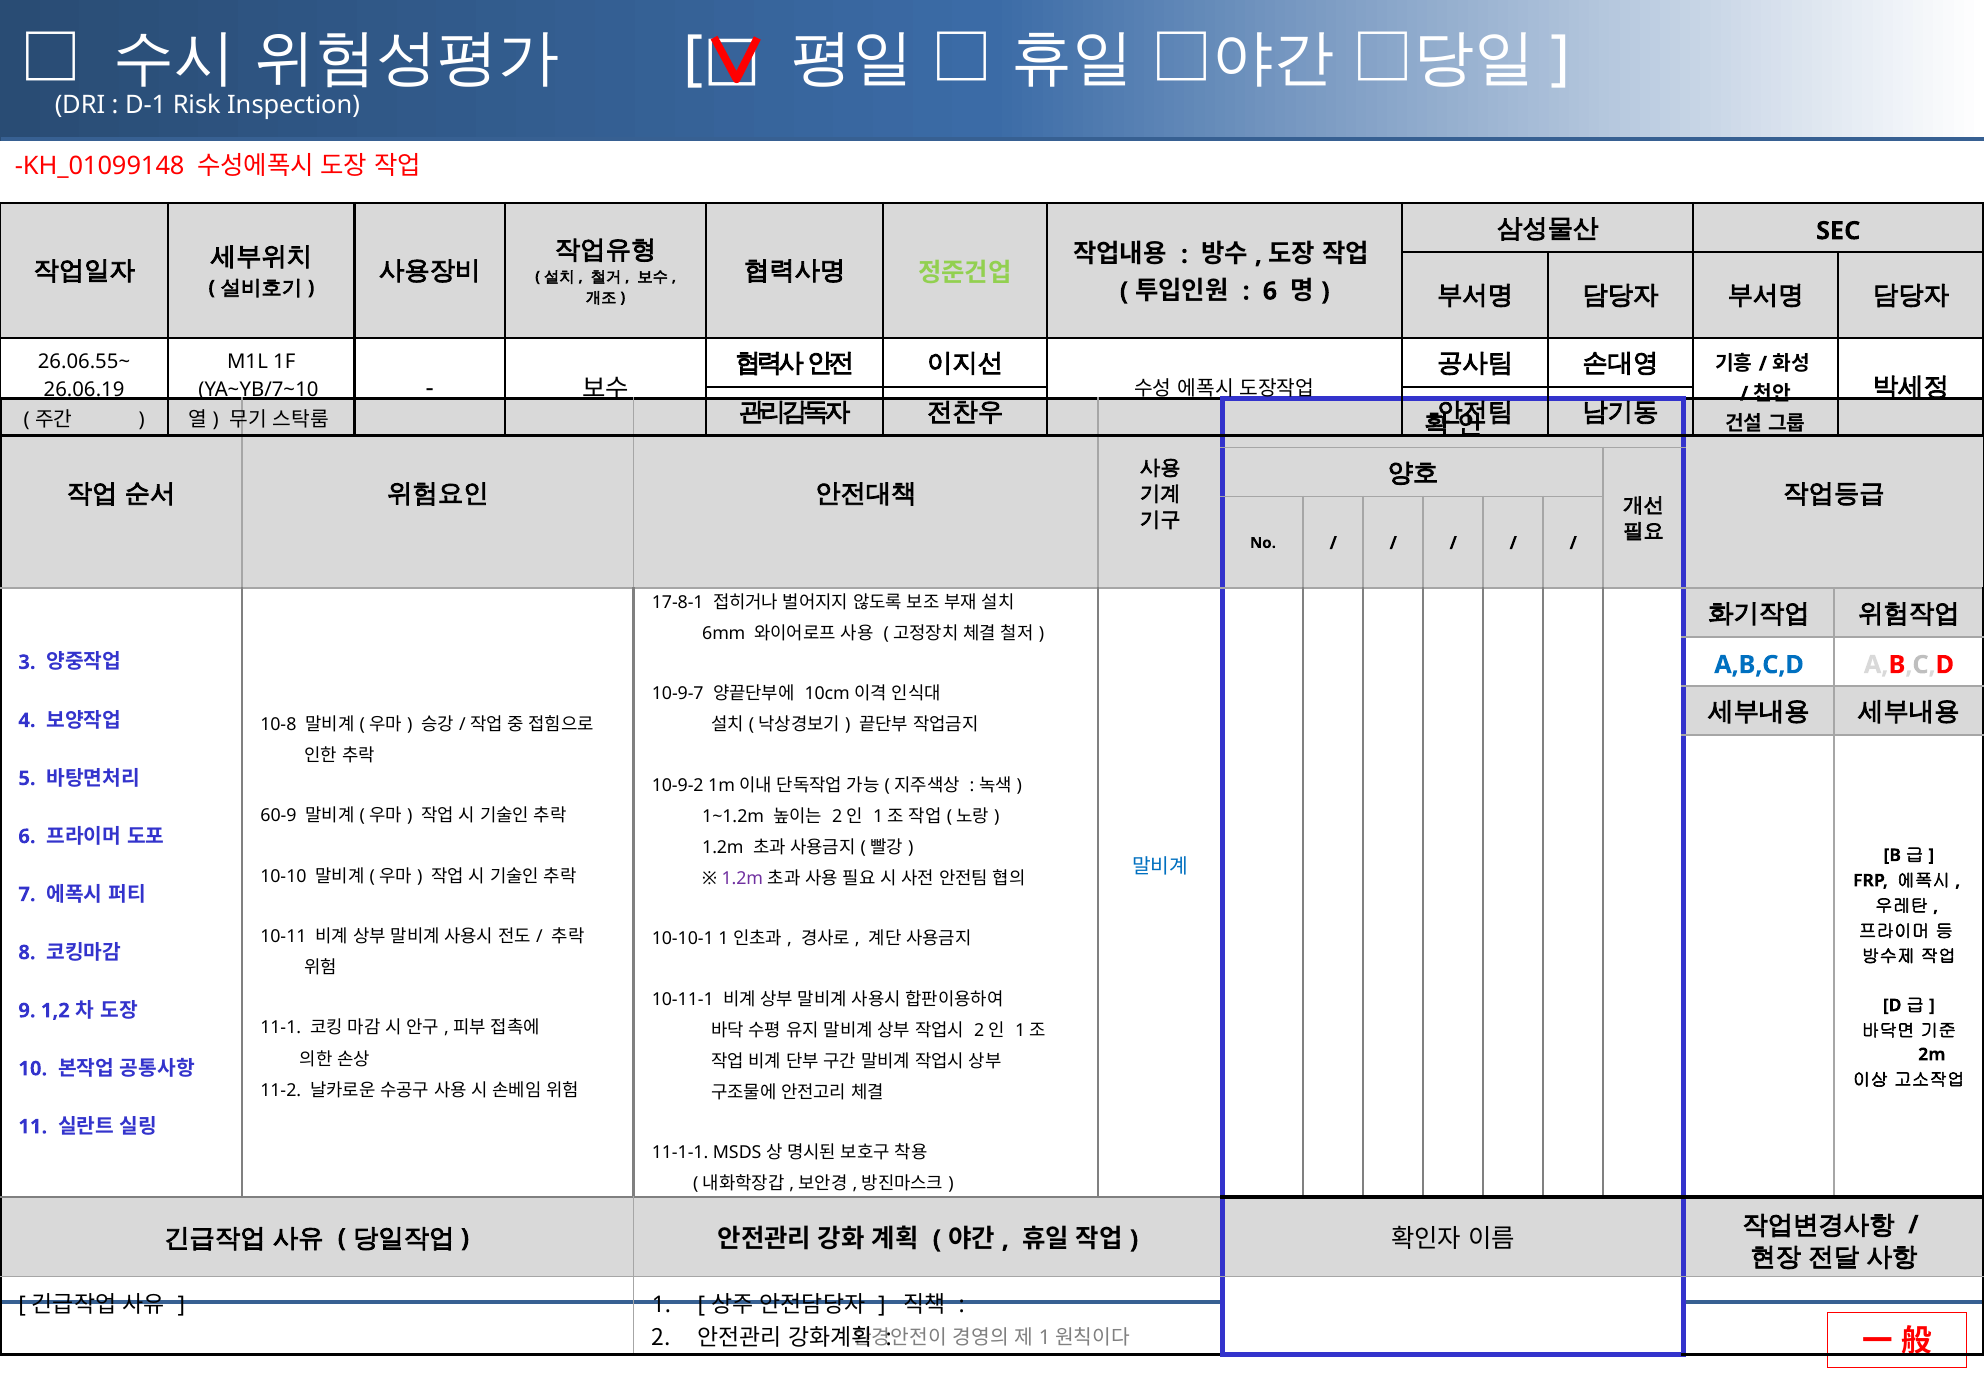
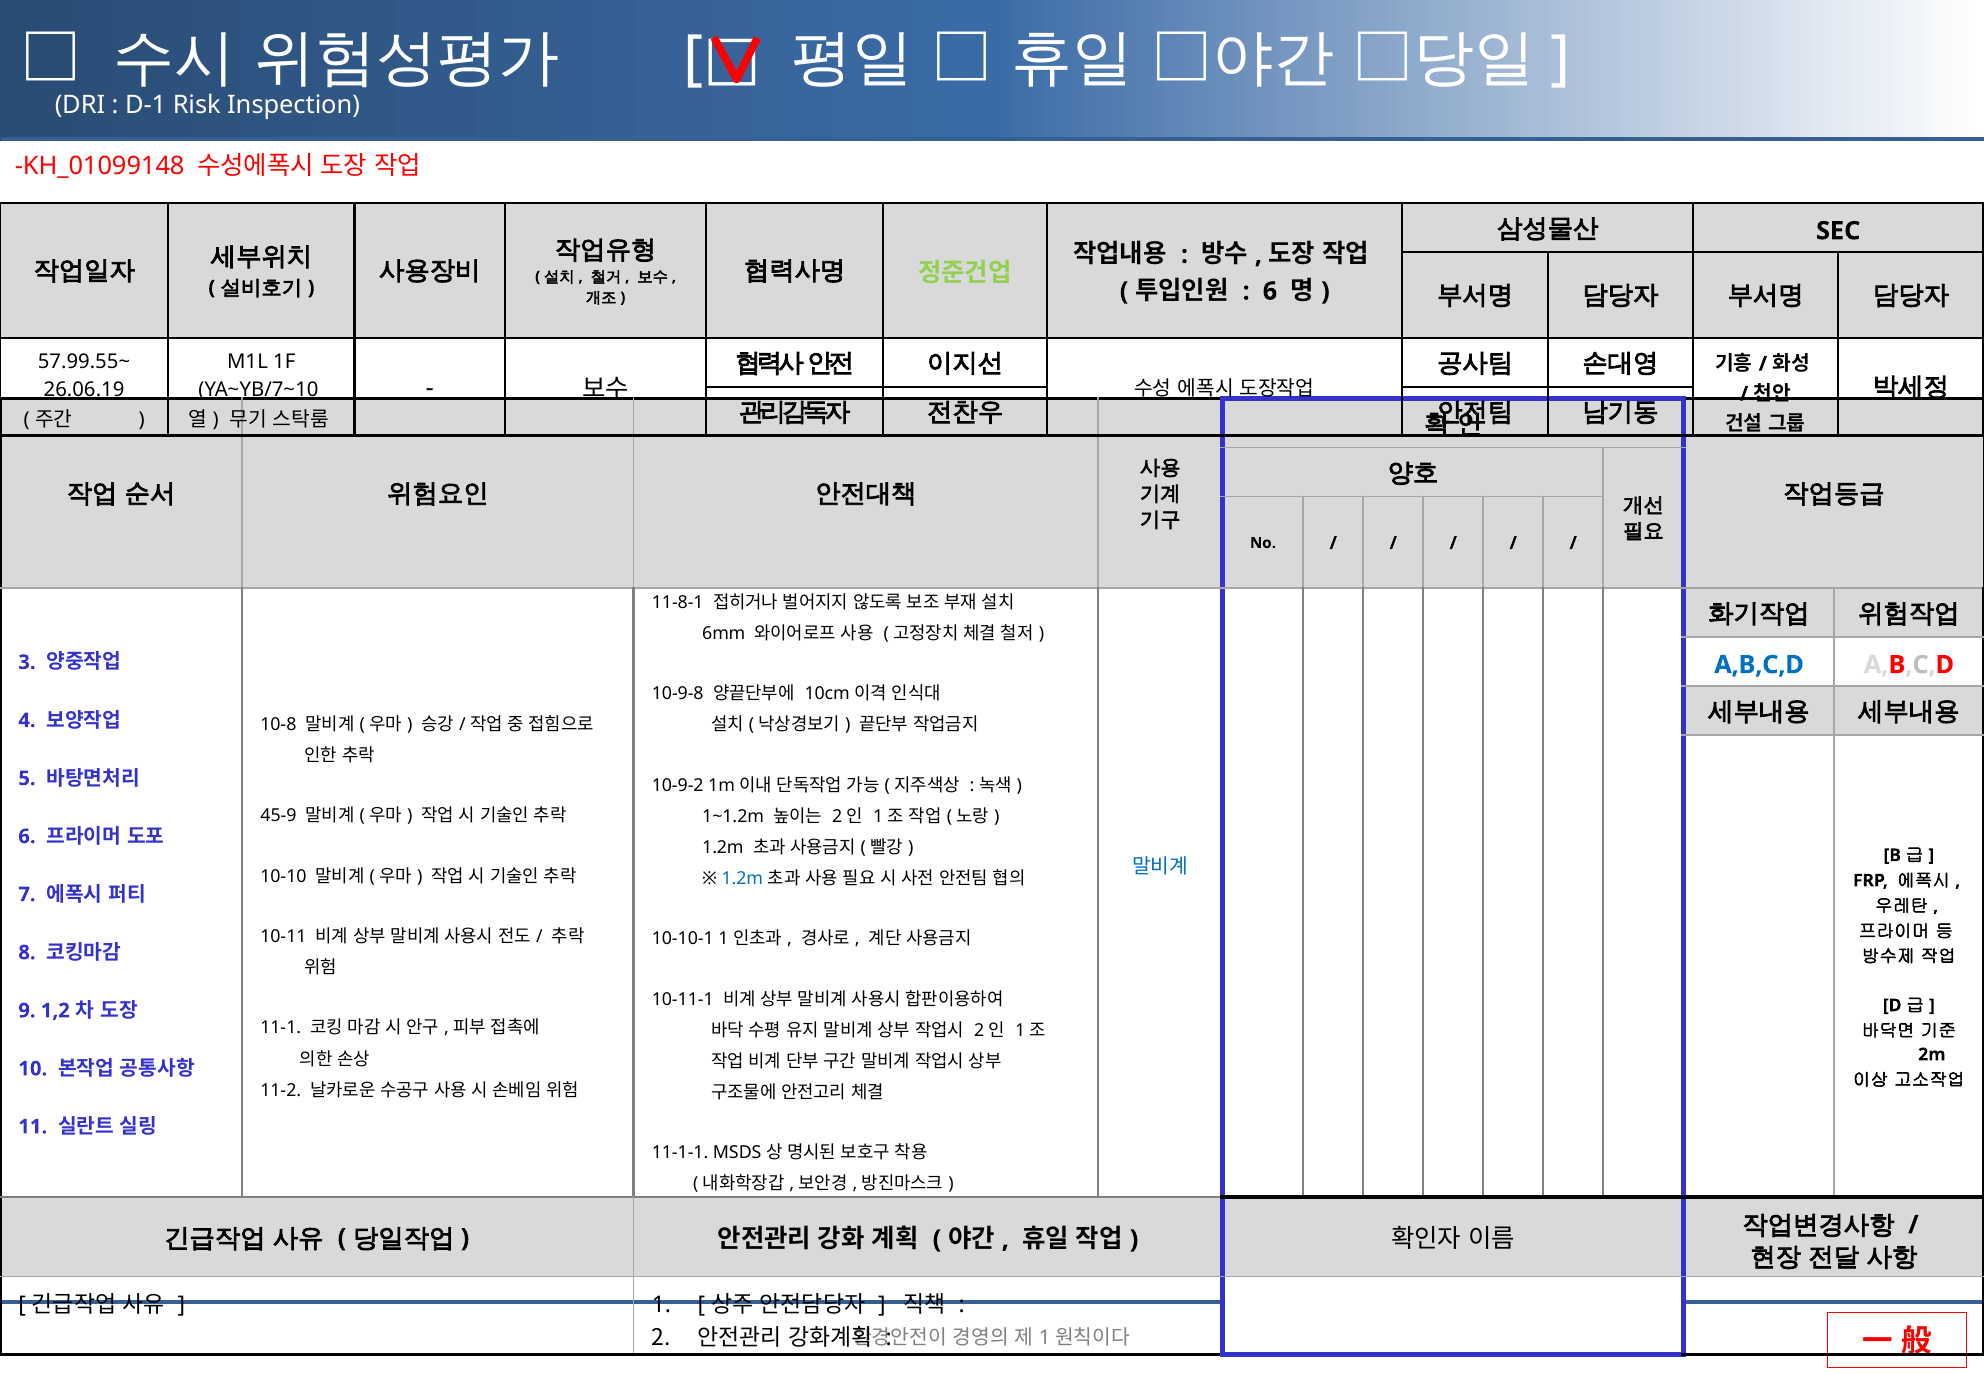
26.06.55~: 26.06.55~ -> 57.99.55~ (84, 362)
17-8-1: 17-8-1 -> 11-8-1 (678, 602)
10-9-7: 10-9-7 -> 10-9-8 (678, 694)
60-9: 60-9 -> 45-9 (278, 815)
1.2m colour: purple -> blue (742, 878)
